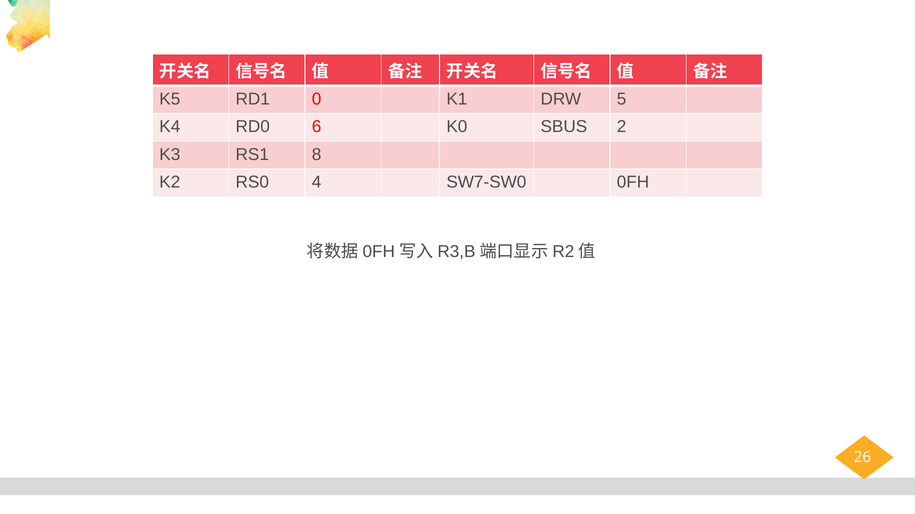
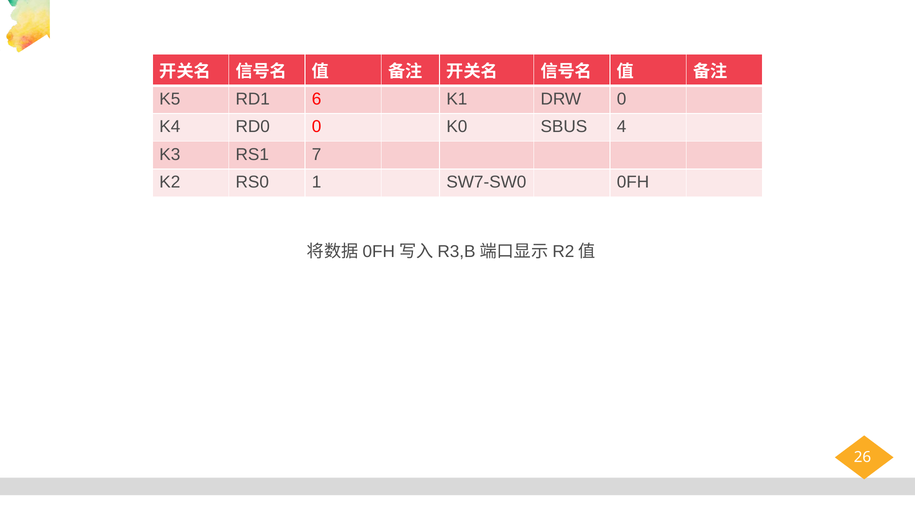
0: 0 -> 6 (317, 99)
DRW 5: 5 -> 0 (622, 99)
RD0 6: 6 -> 0 (317, 127)
2: 2 -> 4 (622, 127)
8: 8 -> 7 (317, 155)
4: 4 -> 1 (317, 183)
